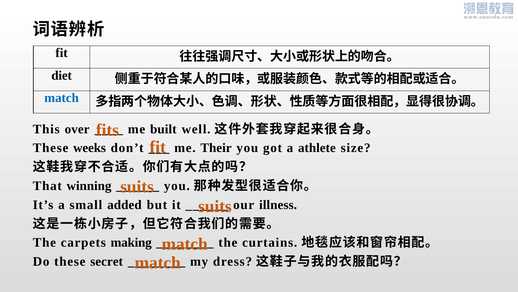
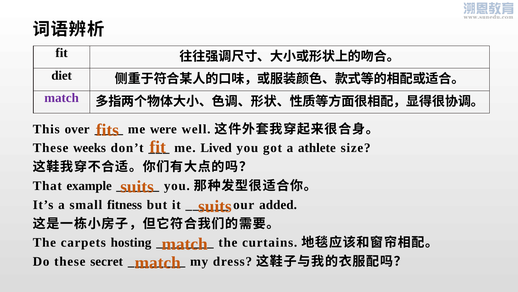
match colour: blue -> purple (62, 98)
built: built -> were (163, 129)
Their: Their -> Lived (216, 148)
winning: winning -> example (89, 185)
added: added -> fitness (125, 204)
illness: illness -> added (278, 204)
making: making -> hosting (131, 242)
